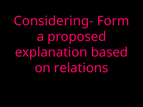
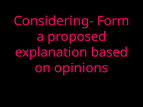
relations: relations -> opinions (81, 68)
